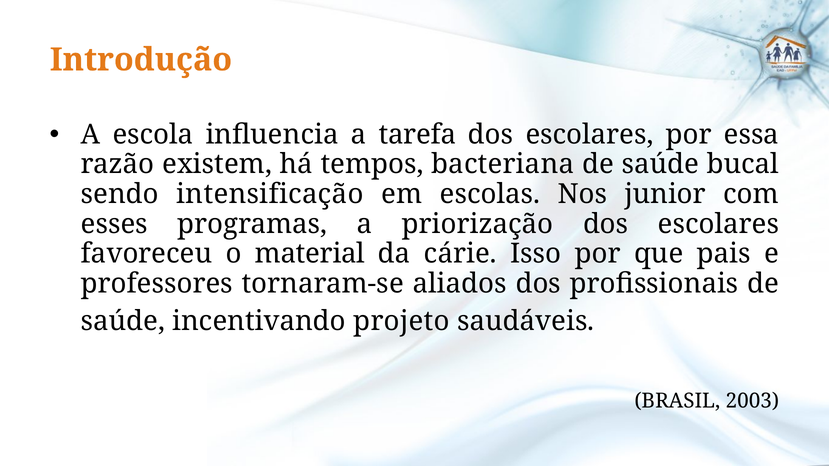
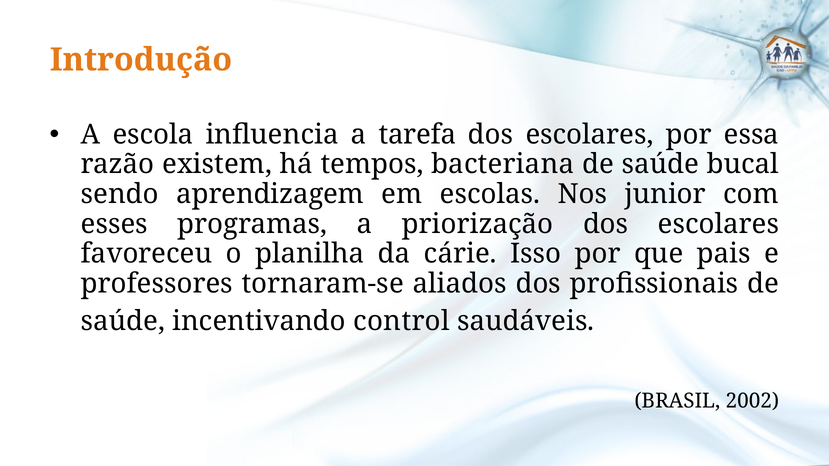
intensificação: intensificação -> aprendizagem (270, 194)
material: material -> planilha (310, 254)
projeto: projeto -> control (402, 322)
2003: 2003 -> 2002 (752, 401)
